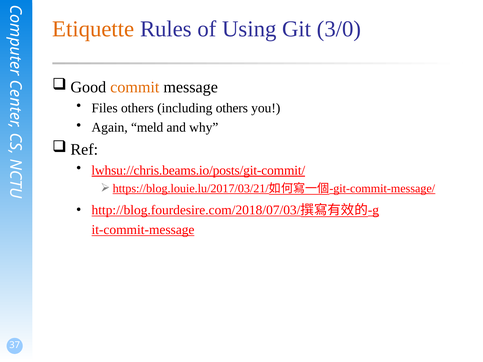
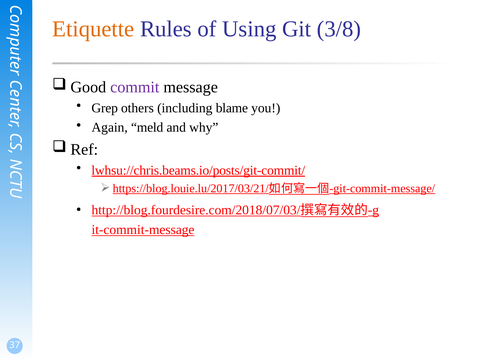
3/0: 3/0 -> 3/8 (339, 29)
commit colour: orange -> purple (135, 87)
Files: Files -> Grep (105, 108)
including others: others -> blame (232, 108)
